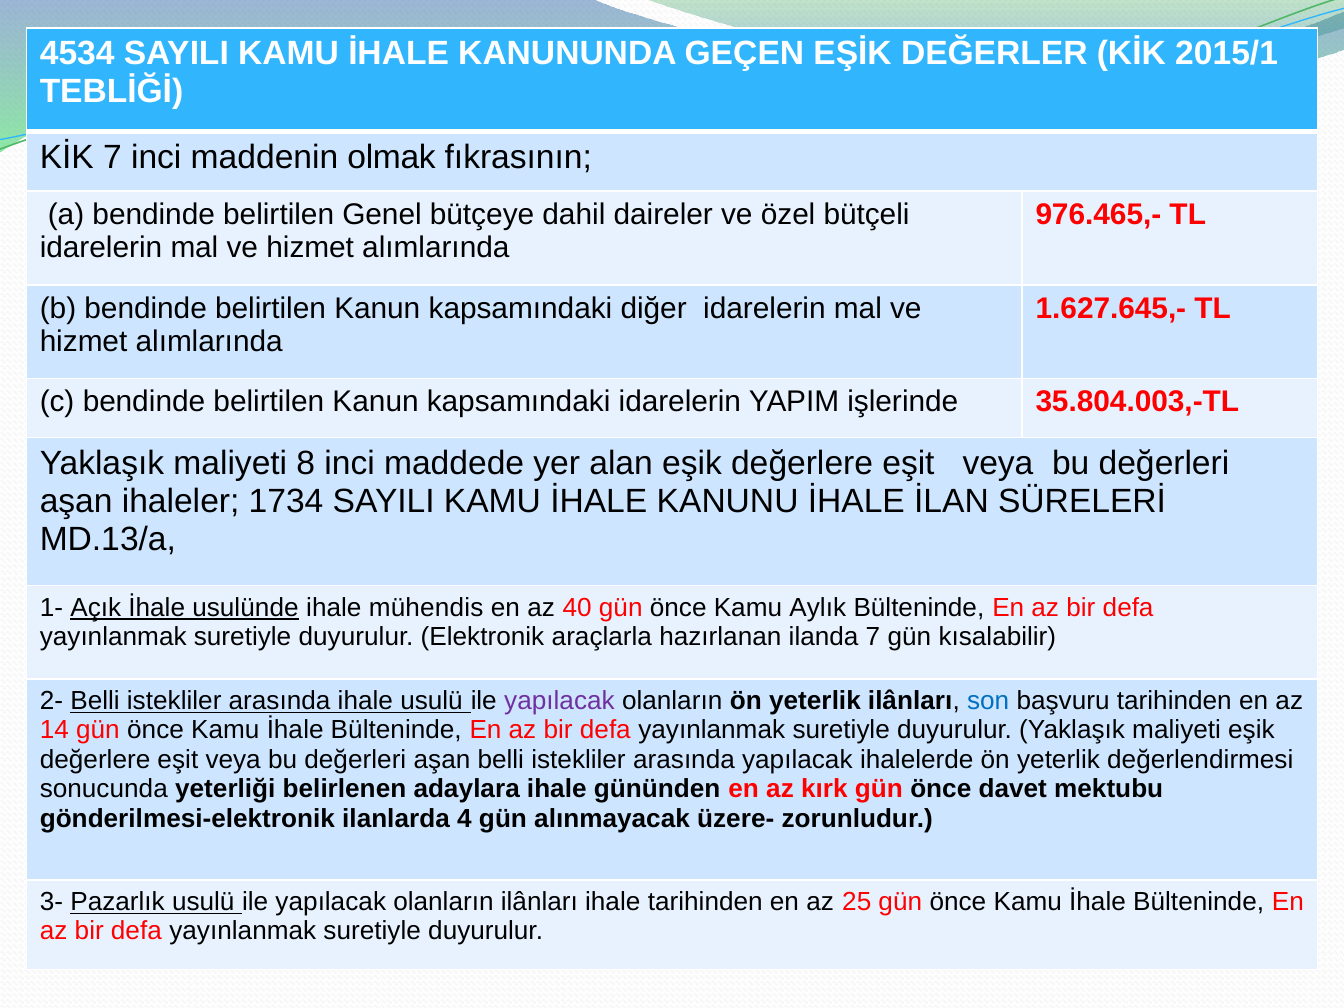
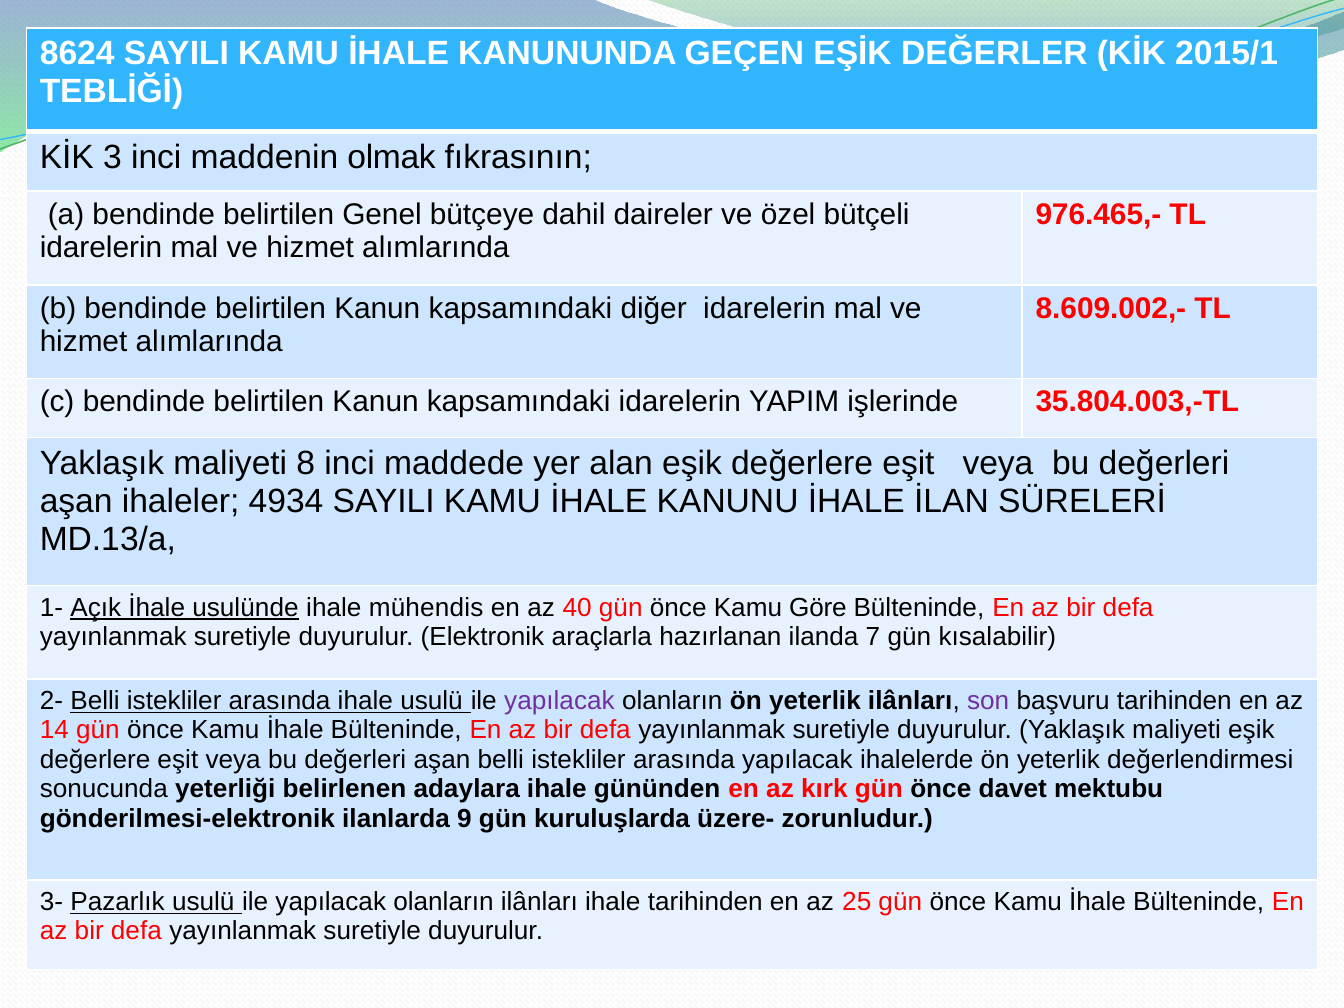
4534: 4534 -> 8624 (77, 54)
KİK 7: 7 -> 3 (113, 157)
1.627.645,-: 1.627.645,- -> 8.609.002,- (1111, 308)
1734: 1734 -> 4934 (286, 501)
Aylık: Aylık -> Göre (818, 607)
son colour: blue -> purple (988, 701)
4: 4 -> 9 (464, 818)
alınmayacak: alınmayacak -> kuruluşlarda (612, 818)
